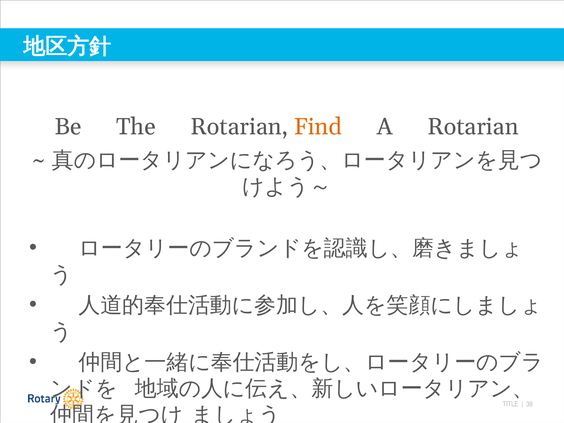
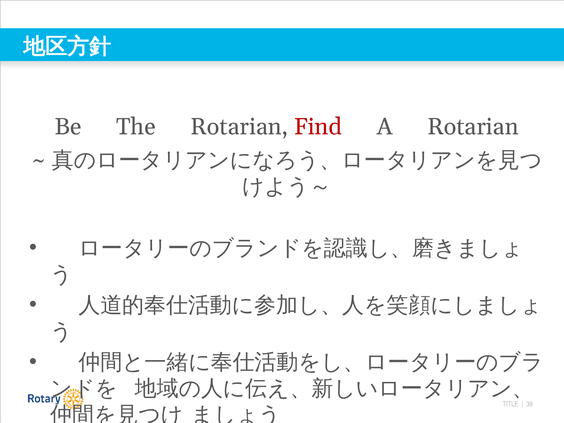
Find colour: orange -> red (318, 127)
